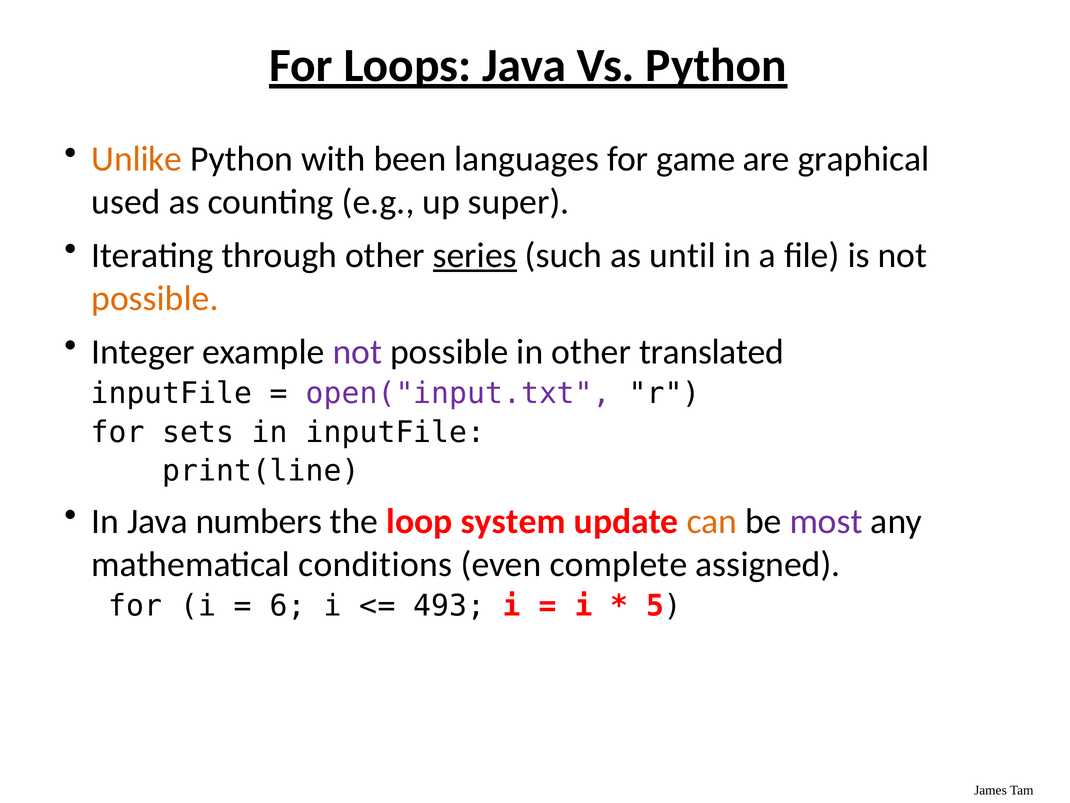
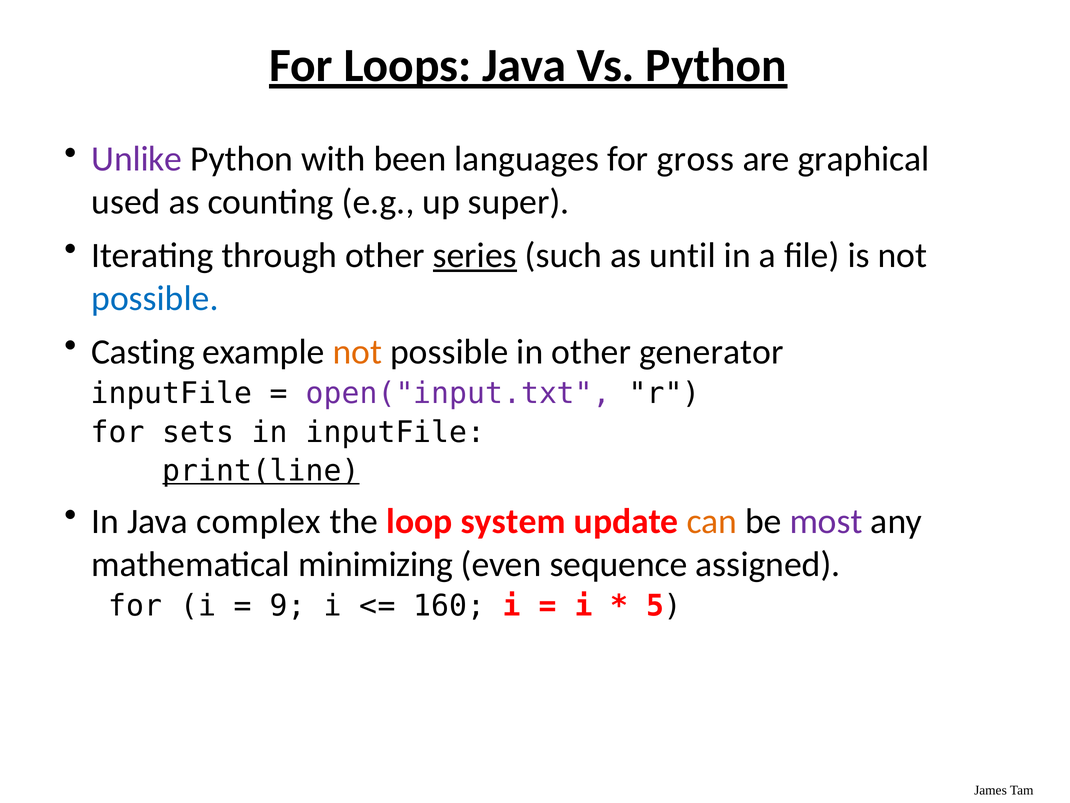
Unlike colour: orange -> purple (137, 159)
game: game -> gross (695, 159)
possible colour: orange -> blue (155, 298)
Integer: Integer -> Casting (143, 352)
not colour: purple -> orange (357, 352)
translated: translated -> generator (711, 352)
print(line underline: none -> present (261, 471)
numbers: numbers -> complex (259, 521)
conditions: conditions -> minimizing (376, 564)
complete: complete -> sequence (619, 564)
6: 6 -> 9 (288, 606)
493: 493 -> 160 (449, 606)
